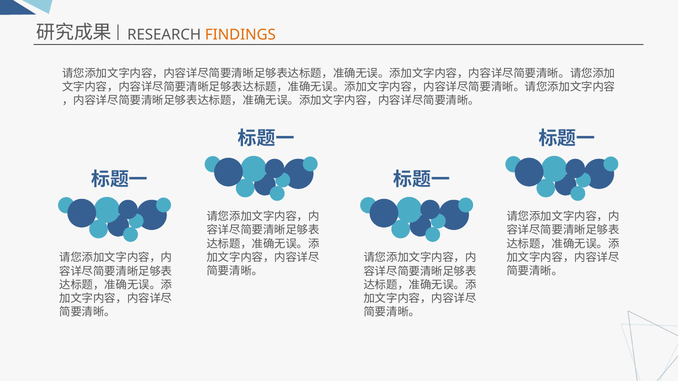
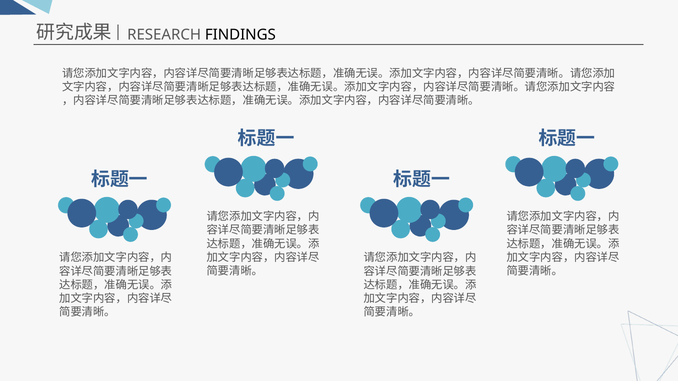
FINDINGS colour: orange -> black (240, 35)
